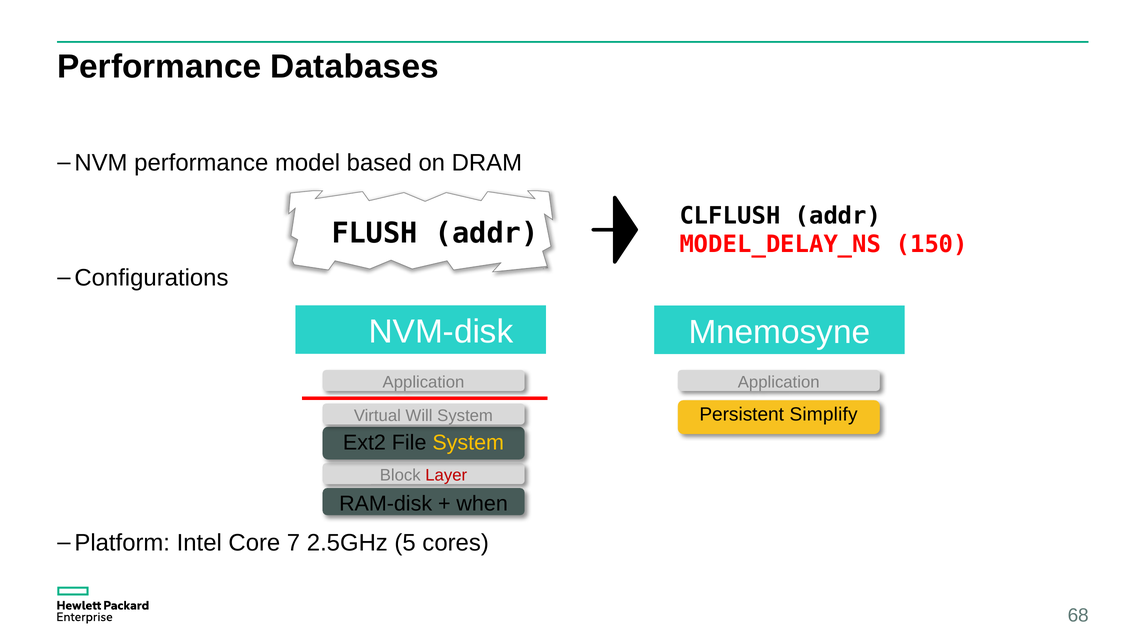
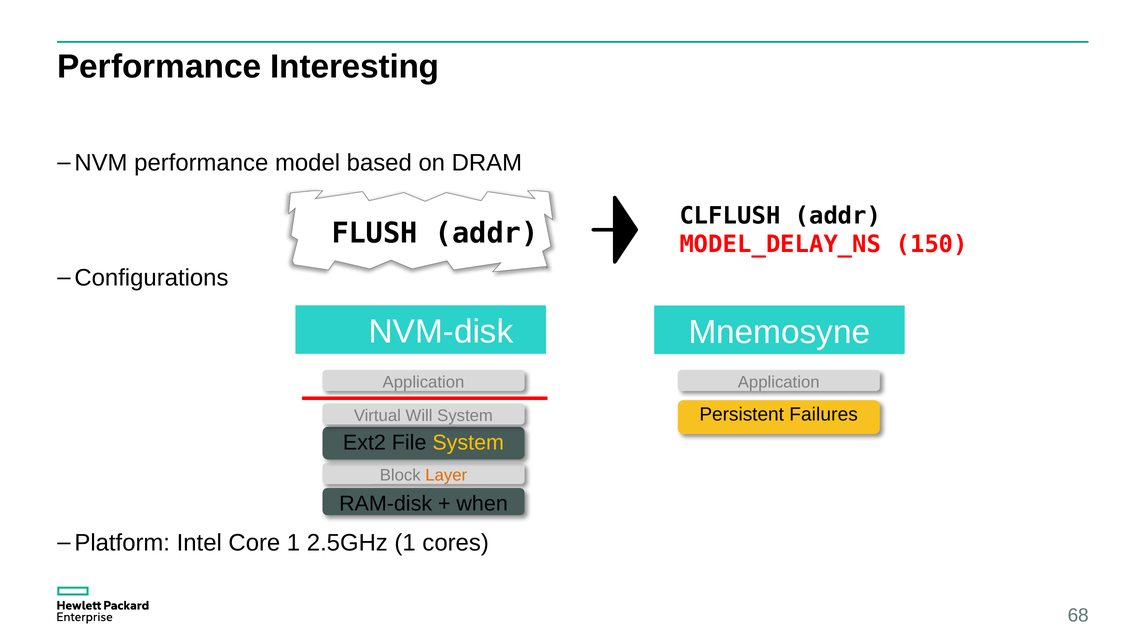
Databases: Databases -> Interesting (355, 67)
Simplify: Simplify -> Failures (824, 415)
Layer colour: red -> orange (446, 476)
Core 7: 7 -> 1 (293, 543)
2.5GHz 5: 5 -> 1 (405, 543)
